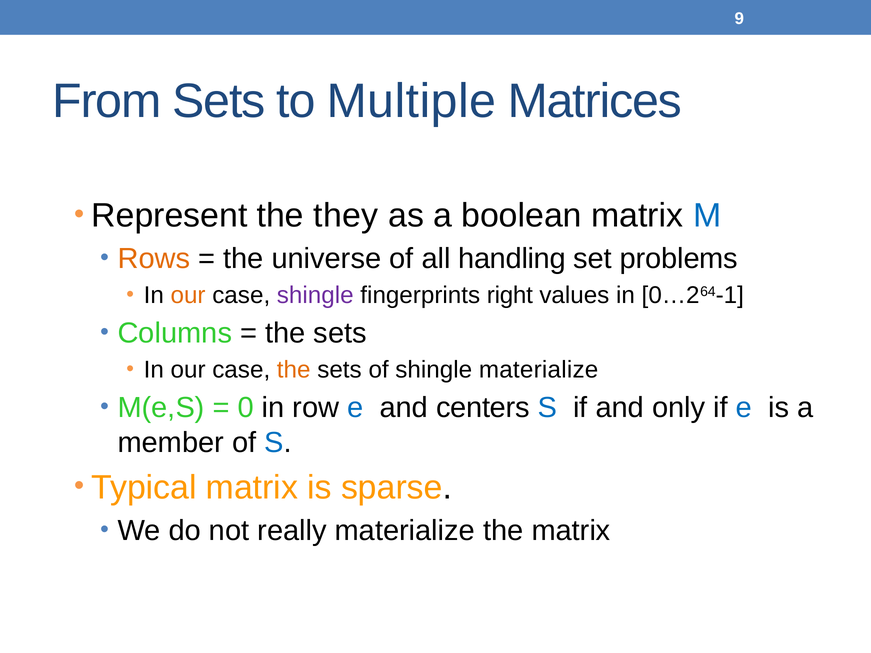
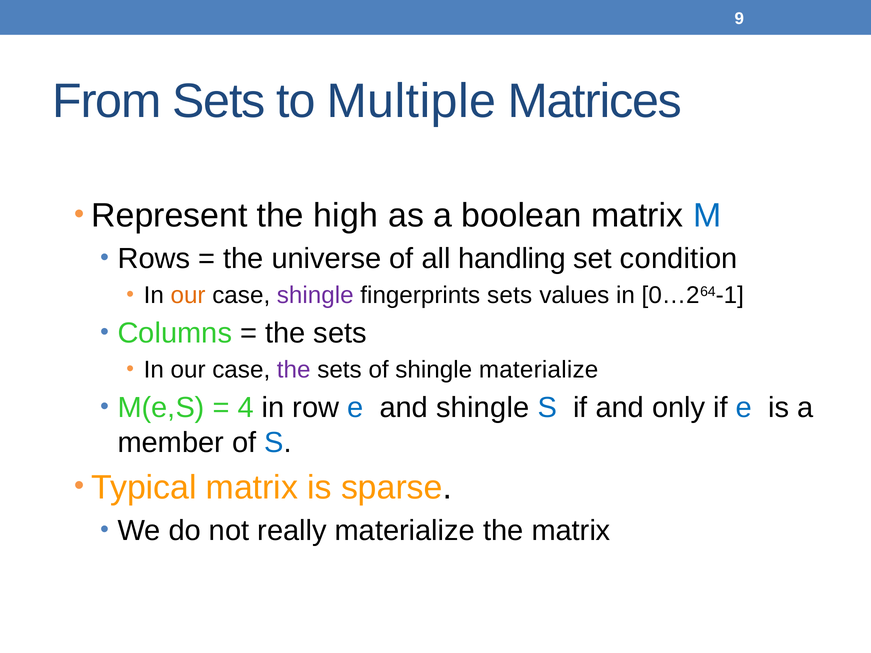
they: they -> high (346, 216)
Rows colour: orange -> black (154, 259)
problems: problems -> condition (679, 259)
fingerprints right: right -> sets (510, 295)
the colour: orange -> purple (294, 370)
0: 0 -> 4 (246, 408)
and centers: centers -> shingle (483, 408)
